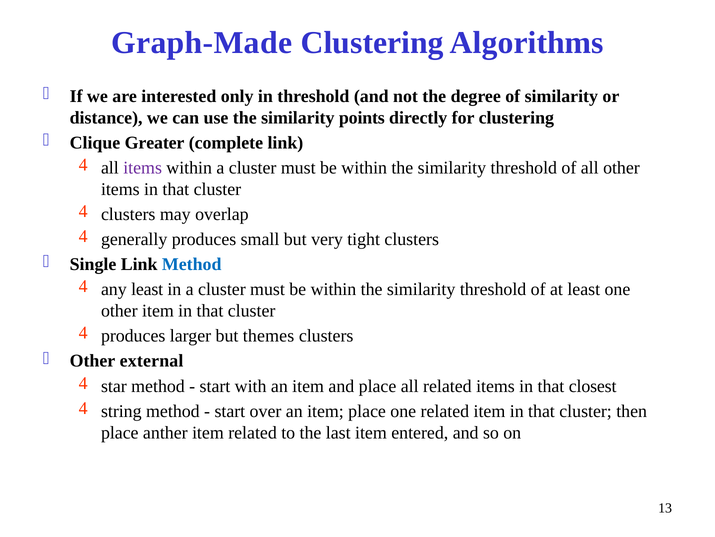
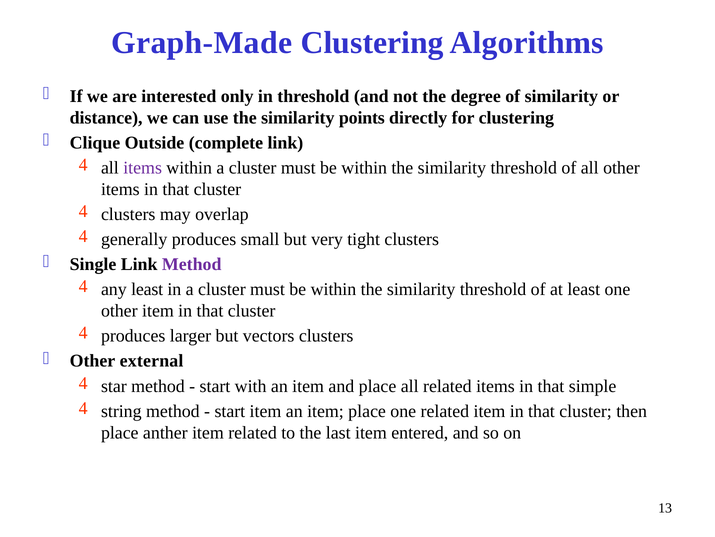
Greater: Greater -> Outside (155, 142)
Method colour: blue -> purple (192, 264)
themes: themes -> vectors (269, 336)
closest: closest -> simple (593, 386)
start over: over -> item (265, 411)
